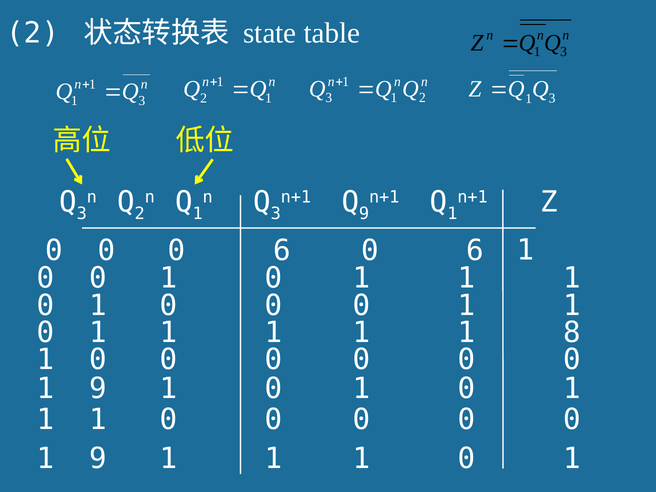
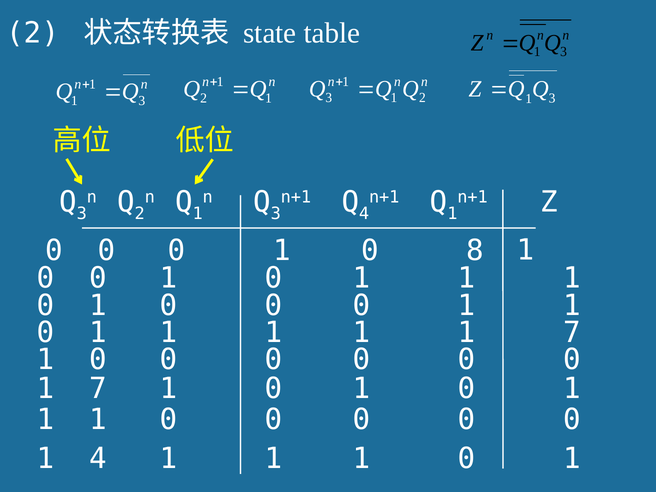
9: 9 -> 4 (364, 213)
6: 6 -> 1 (282, 251)
6: 6 -> 8 (475, 251)
1 1 8: 8 -> 7 (572, 333)
9: 9 -> 7 (98, 389)
9: 9 -> 4 (98, 459)
